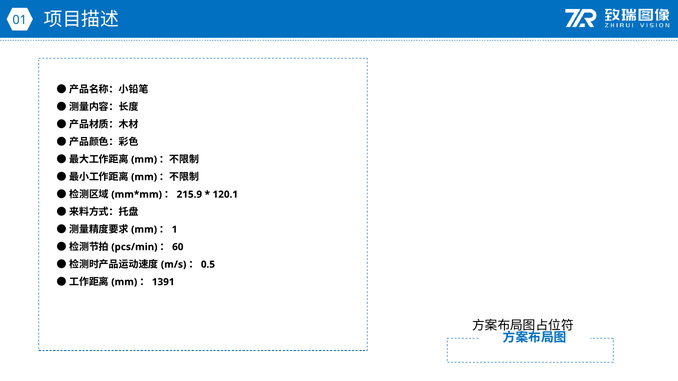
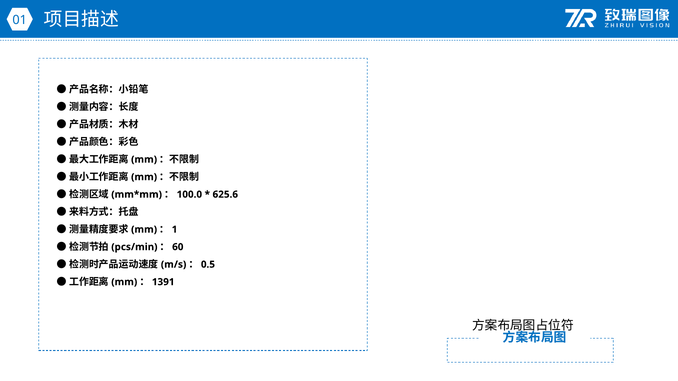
215.9: 215.9 -> 100.0 (189, 195)
120.1: 120.1 -> 625.6 (225, 195)
